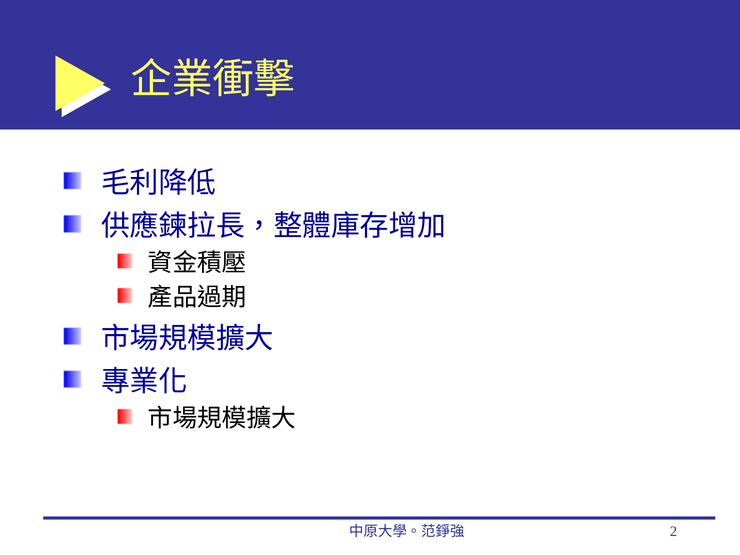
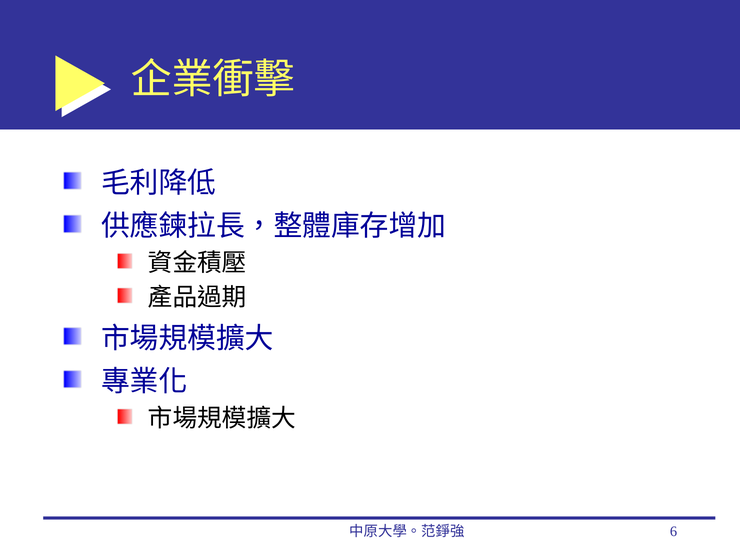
2: 2 -> 6 (674, 531)
